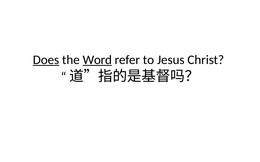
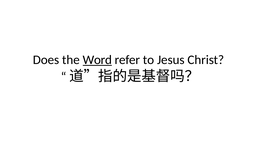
Does underline: present -> none (46, 60)
